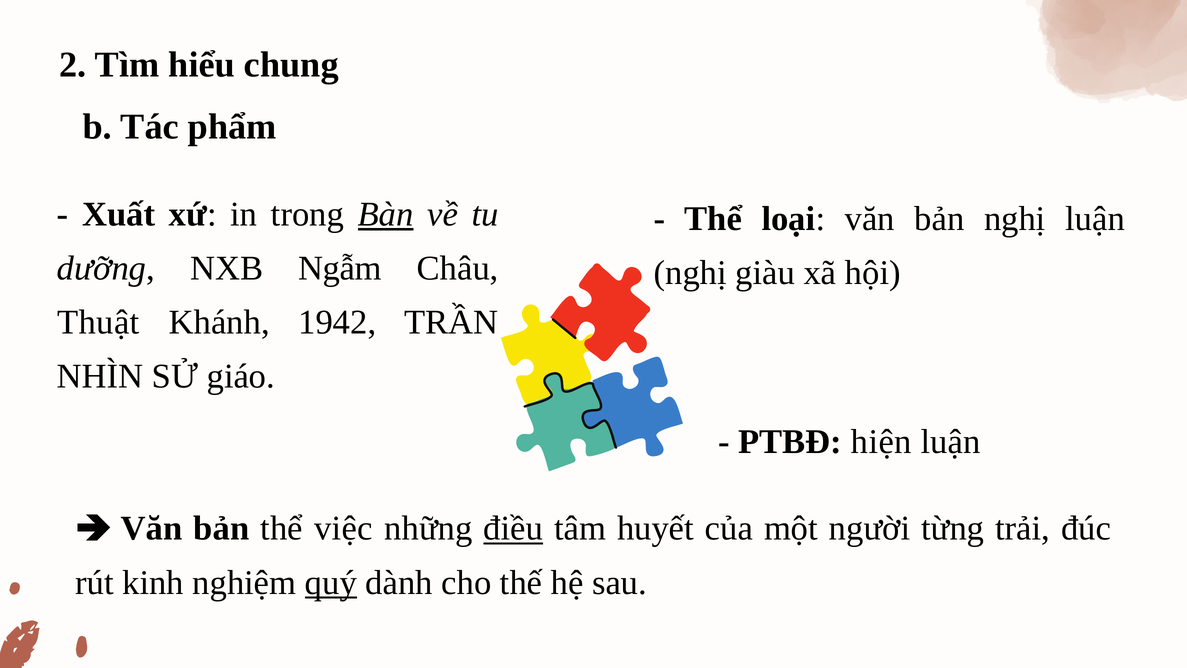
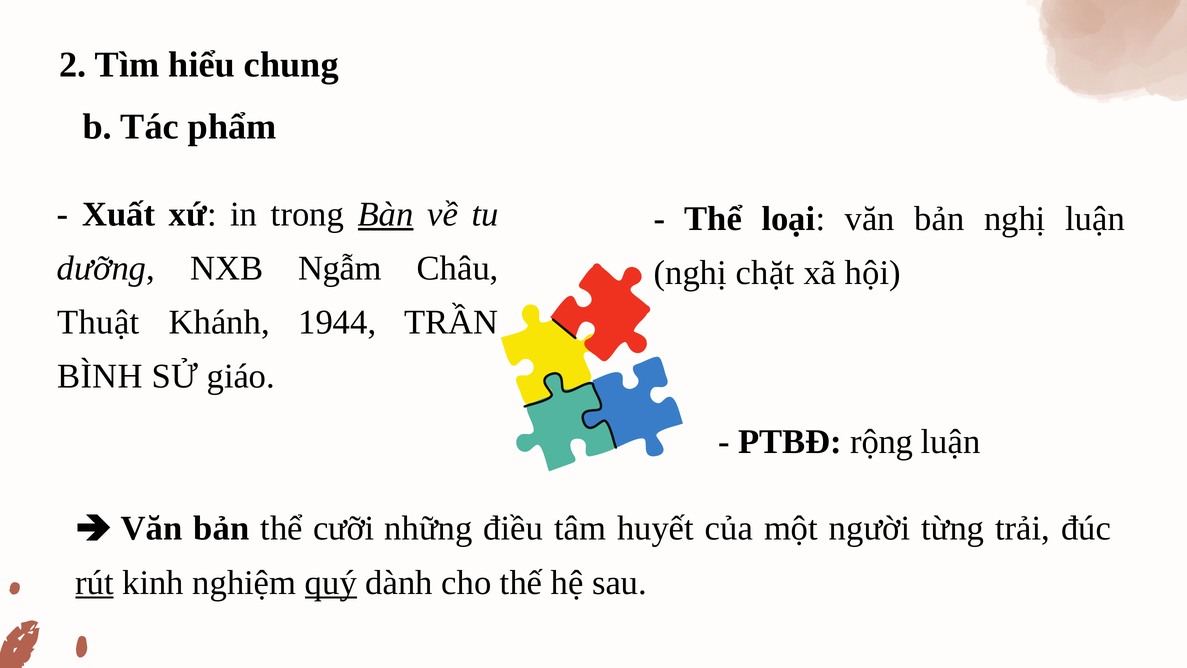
giàu: giàu -> chặt (765, 273)
1942: 1942 -> 1944 (337, 322)
NHÌN: NHÌN -> BÌNH (100, 376)
hiện: hiện -> rộng (882, 442)
việc: việc -> cưỡi (344, 528)
điều underline: present -> none (513, 528)
rút underline: none -> present (94, 582)
